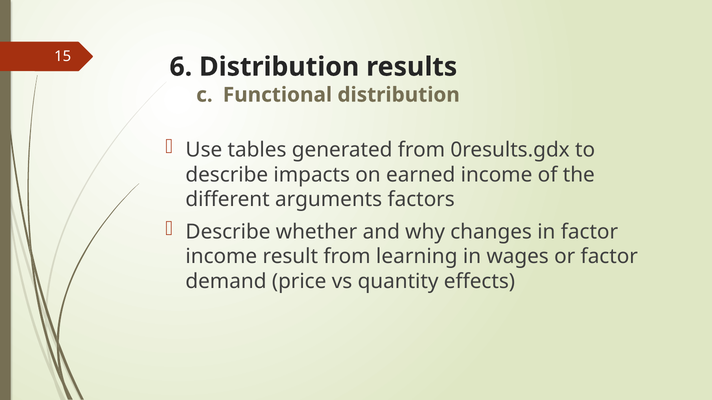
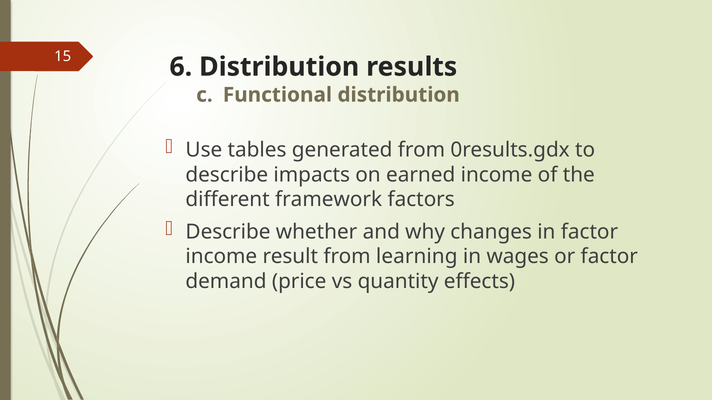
arguments: arguments -> framework (329, 200)
